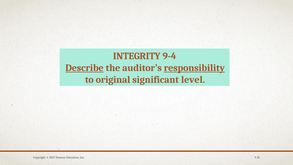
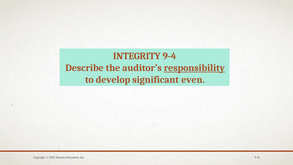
Describe underline: present -> none (84, 68)
original: original -> develop (113, 80)
level: level -> even (193, 80)
